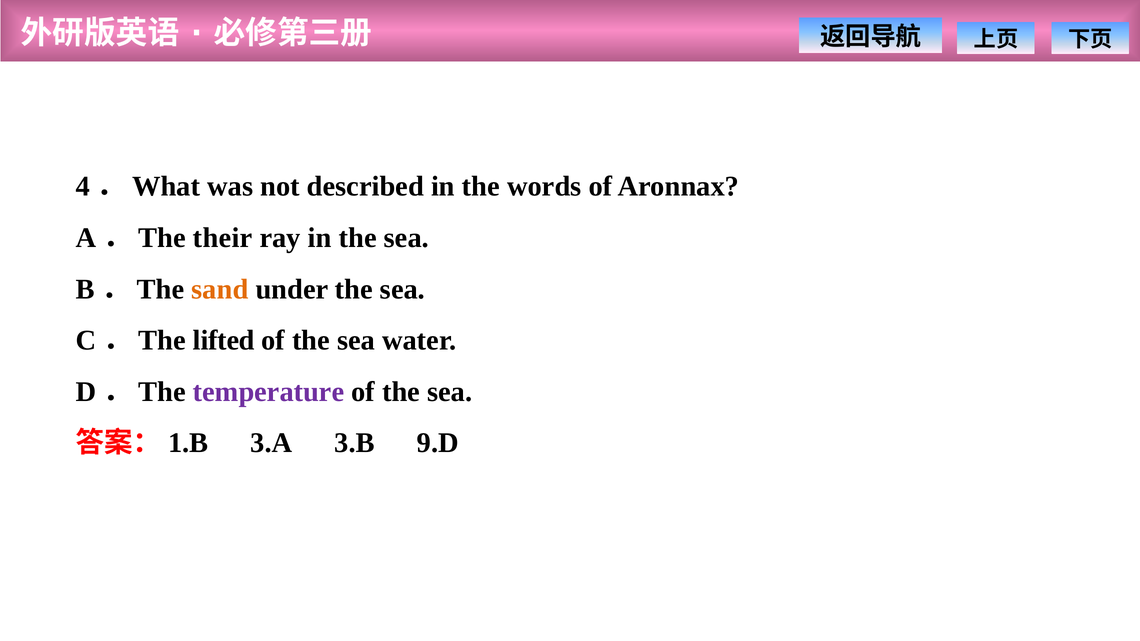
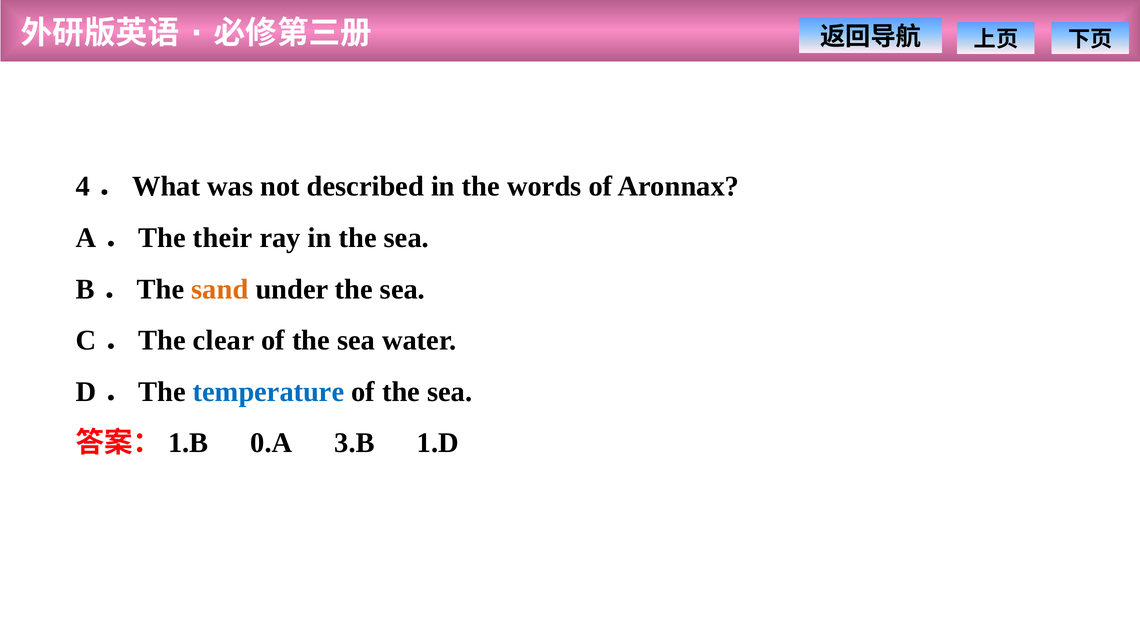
lifted: lifted -> clear (224, 341)
temperature colour: purple -> blue (269, 392)
3.A: 3.A -> 0.A (271, 443)
9.D: 9.D -> 1.D (438, 443)
